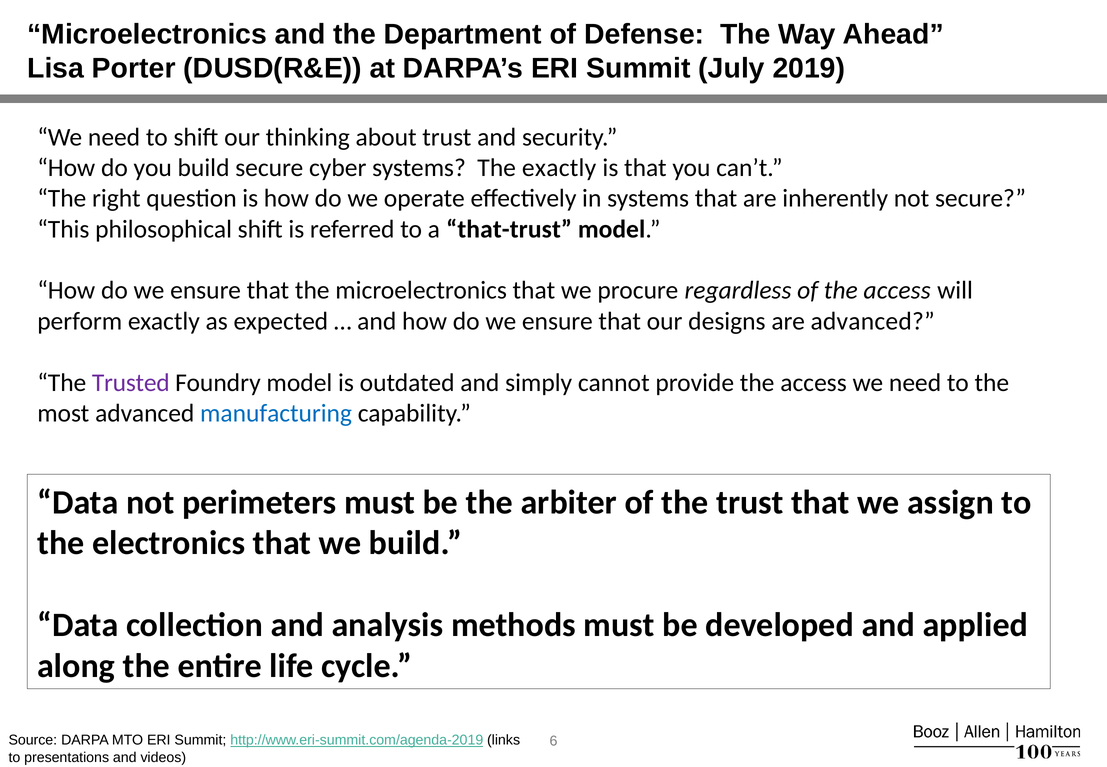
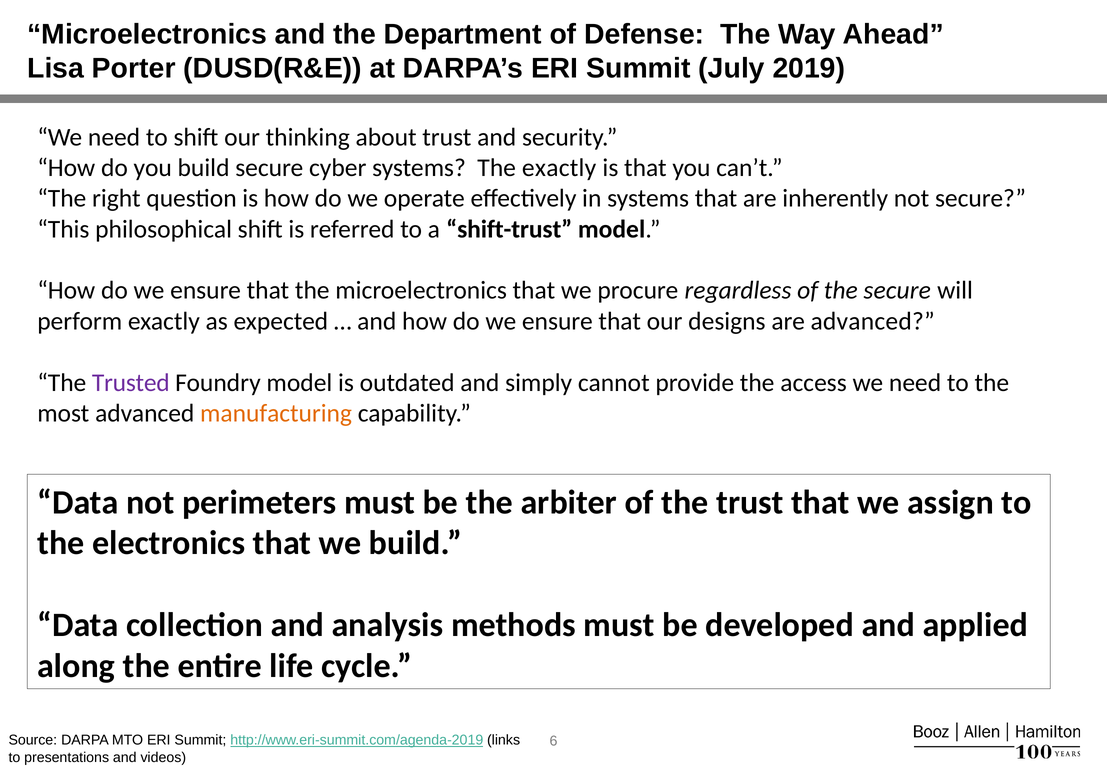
that-trust: that-trust -> shift-trust (509, 229)
of the access: access -> secure (897, 290)
manufacturing colour: blue -> orange (276, 413)
